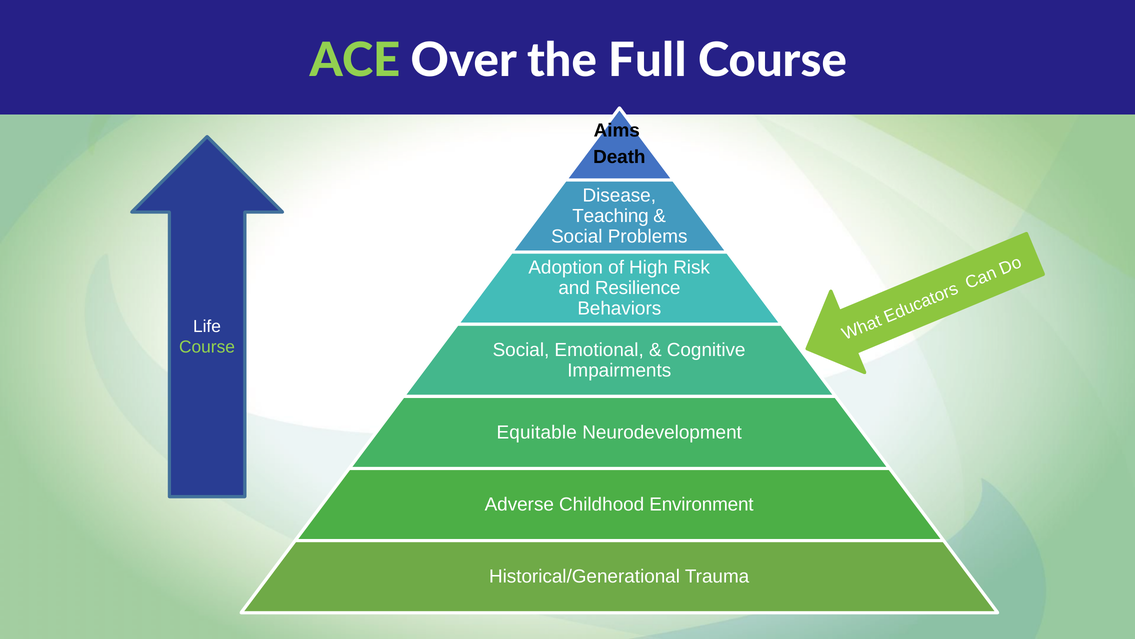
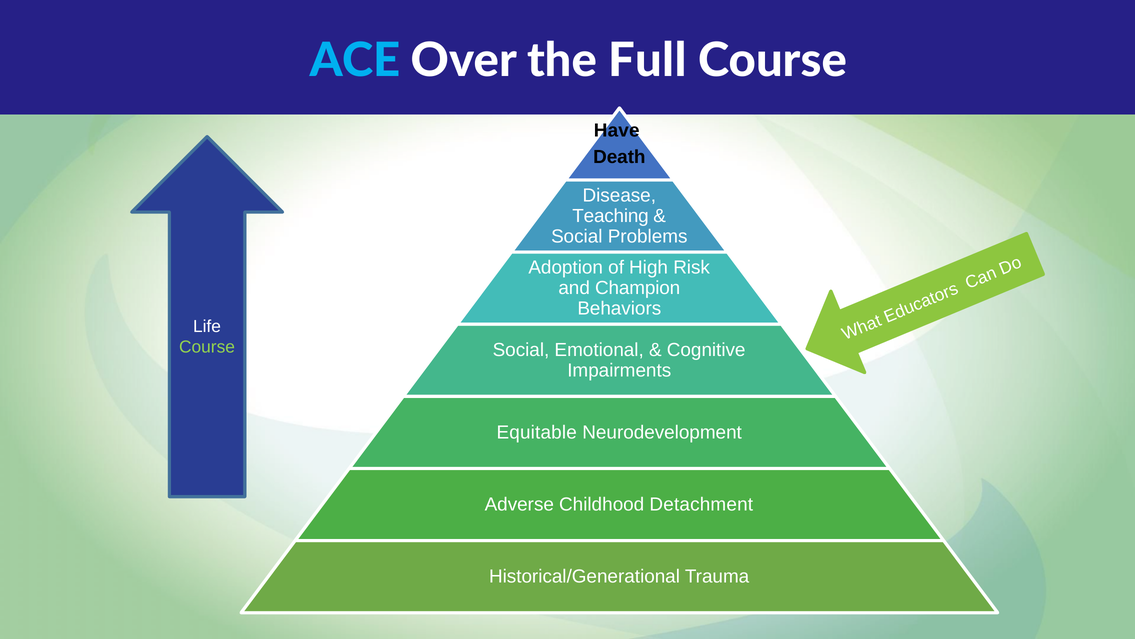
ACE colour: light green -> light blue (355, 60)
Aims: Aims -> Have (617, 130)
Resilience: Resilience -> Champion (638, 288)
Environment: Environment -> Detachment (701, 504)
